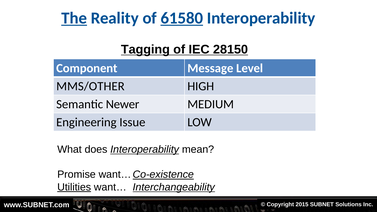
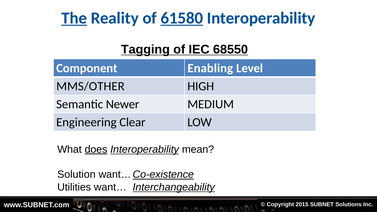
28150: 28150 -> 68550 (231, 50)
Message: Message -> Enabling (210, 68)
Issue: Issue -> Clear (132, 122)
does underline: none -> present (96, 149)
Promise: Promise -> Solution (76, 175)
Utilities underline: present -> none (74, 187)
